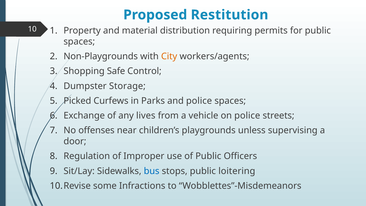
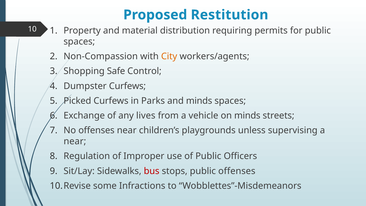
Non-Playgrounds: Non-Playgrounds -> Non-Compassion (101, 56)
Dumpster Storage: Storage -> Curfews (127, 86)
and police: police -> minds (199, 101)
on police: police -> minds (247, 116)
door: door -> near (75, 141)
bus colour: blue -> red (152, 171)
public loitering: loitering -> offenses (237, 171)
